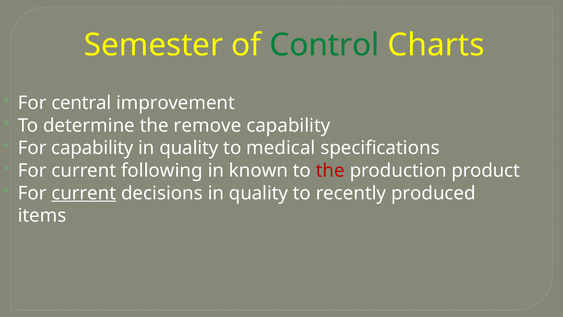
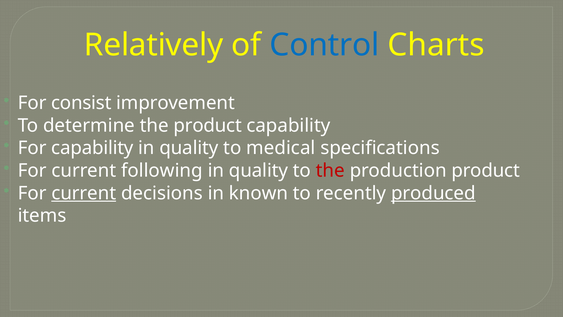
Semester: Semester -> Relatively (154, 45)
Control colour: green -> blue (324, 45)
central: central -> consist (81, 103)
the remove: remove -> product (208, 125)
known: known -> quality (258, 170)
decisions in quality: quality -> known (258, 193)
produced underline: none -> present (433, 193)
